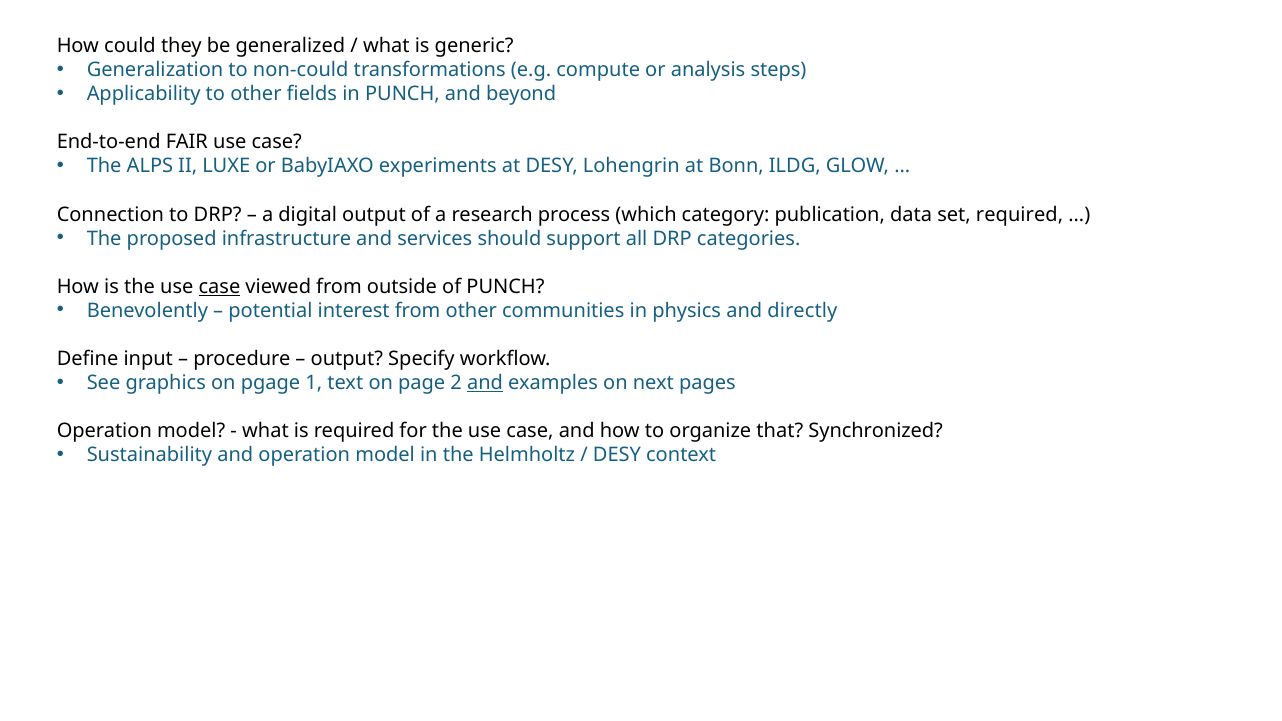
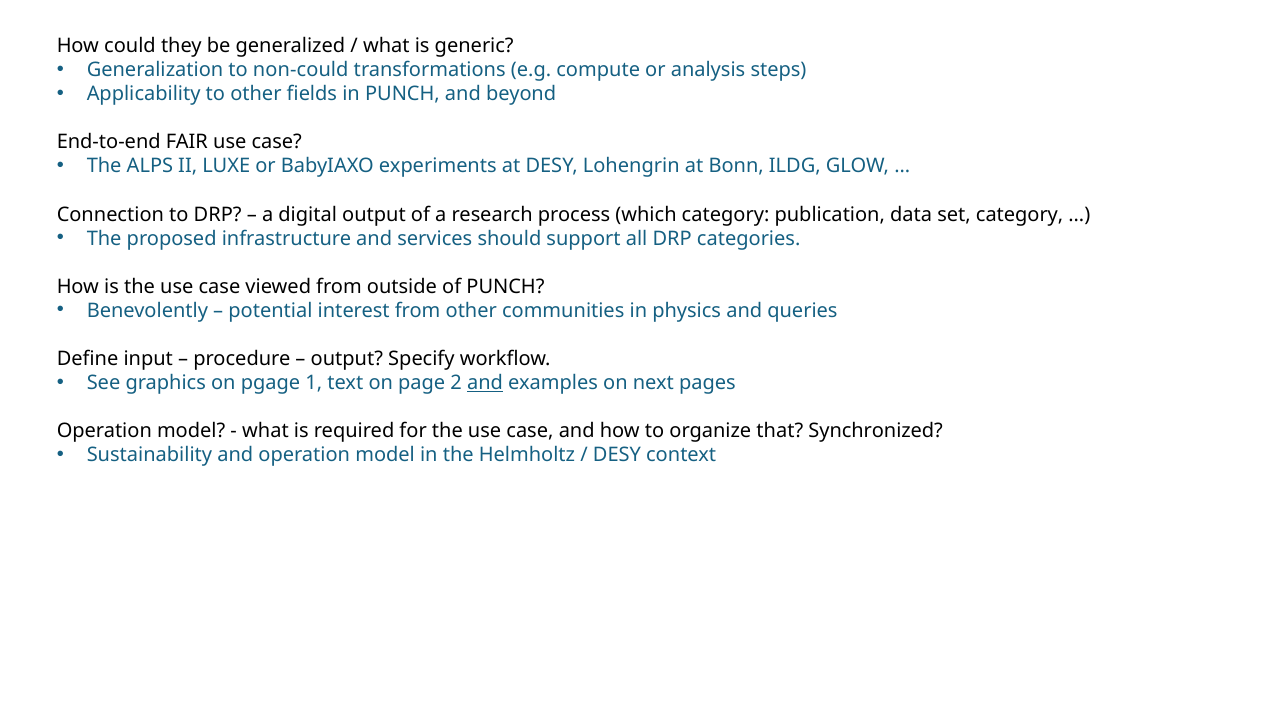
set required: required -> category (1020, 214)
case underline: present -> none (219, 287)
directly: directly -> queries (802, 311)
